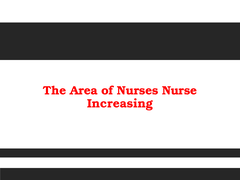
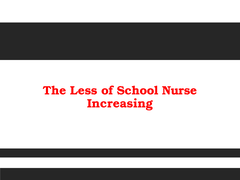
Area: Area -> Less (84, 91)
Nurses: Nurses -> School (138, 91)
